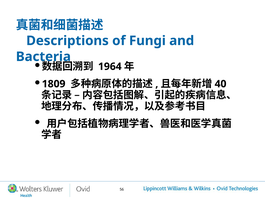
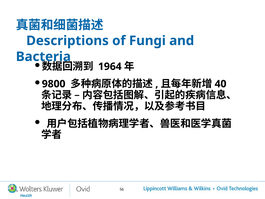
1809: 1809 -> 9800 (54, 84)
